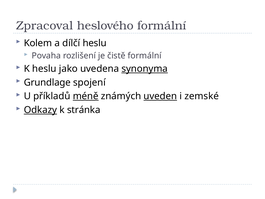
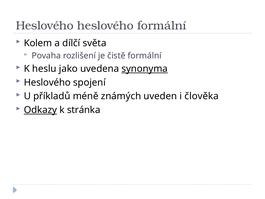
Zpracoval: Zpracoval -> Heslového (45, 26)
dílčí heslu: heslu -> světa (95, 43)
Grundlage: Grundlage -> Heslového (47, 82)
méně underline: present -> none (86, 96)
uveden underline: present -> none (160, 96)
zemské: zemské -> člověka (202, 96)
